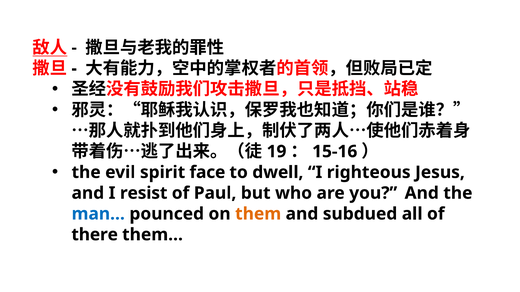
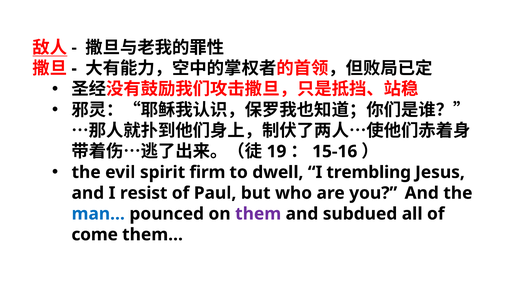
face: face -> firm (207, 173)
righteous: righteous -> trembling (369, 173)
them colour: orange -> purple (258, 214)
there: there -> come (95, 235)
